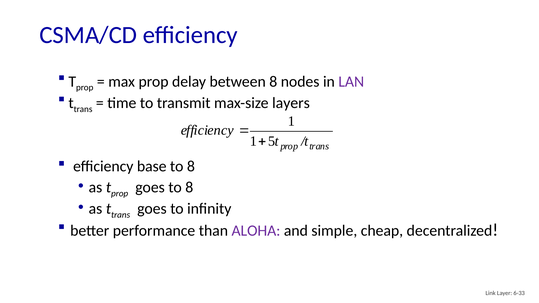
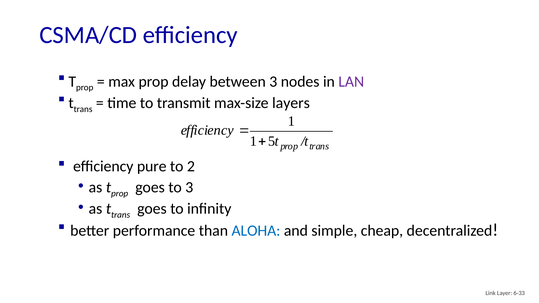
between 8: 8 -> 3 (273, 82)
base: base -> pure (152, 166)
8: 8 -> 2 (191, 166)
goes to 8: 8 -> 3 (189, 187)
ALOHA colour: purple -> blue (256, 231)
